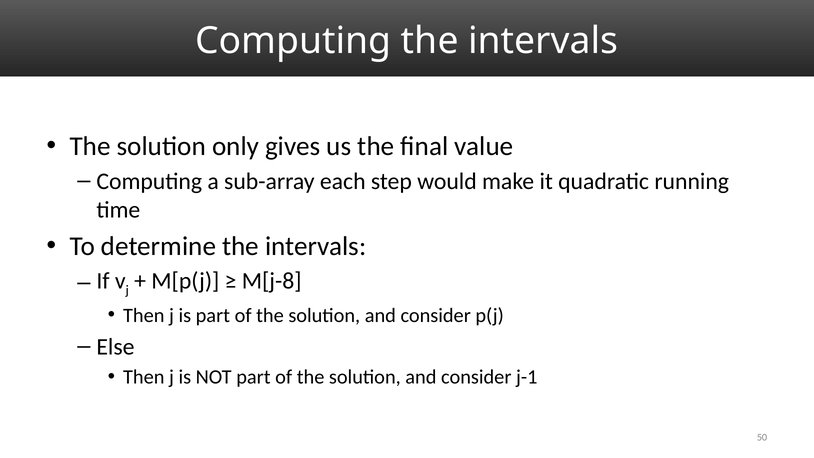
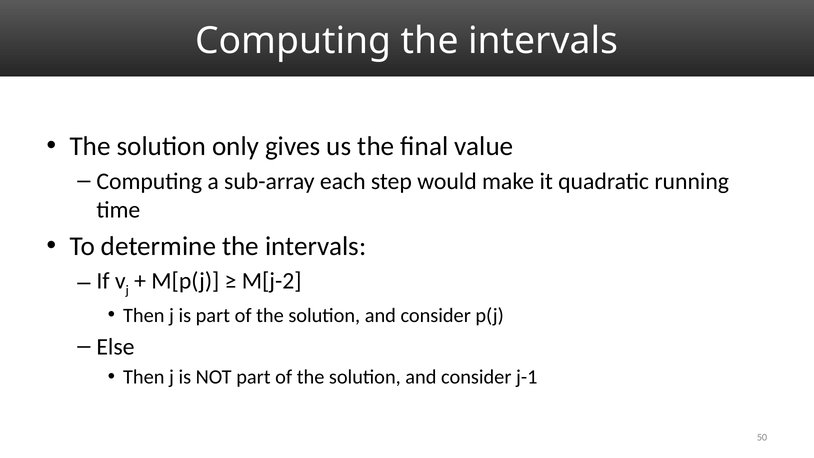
M[j-8: M[j-8 -> M[j-2 (272, 281)
